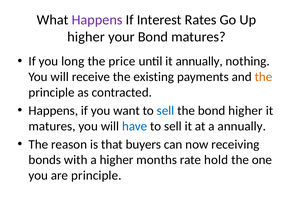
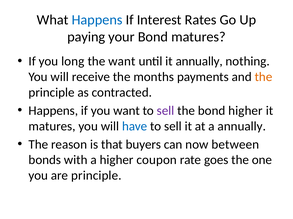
Happens colour: purple -> blue (97, 20)
higher: higher -> paying (86, 37)
the price: price -> want (122, 61)
existing: existing -> months (154, 77)
sell colour: blue -> purple (166, 111)
receiving: receiving -> between (235, 145)
months: months -> coupon (157, 160)
hold: hold -> goes (216, 160)
